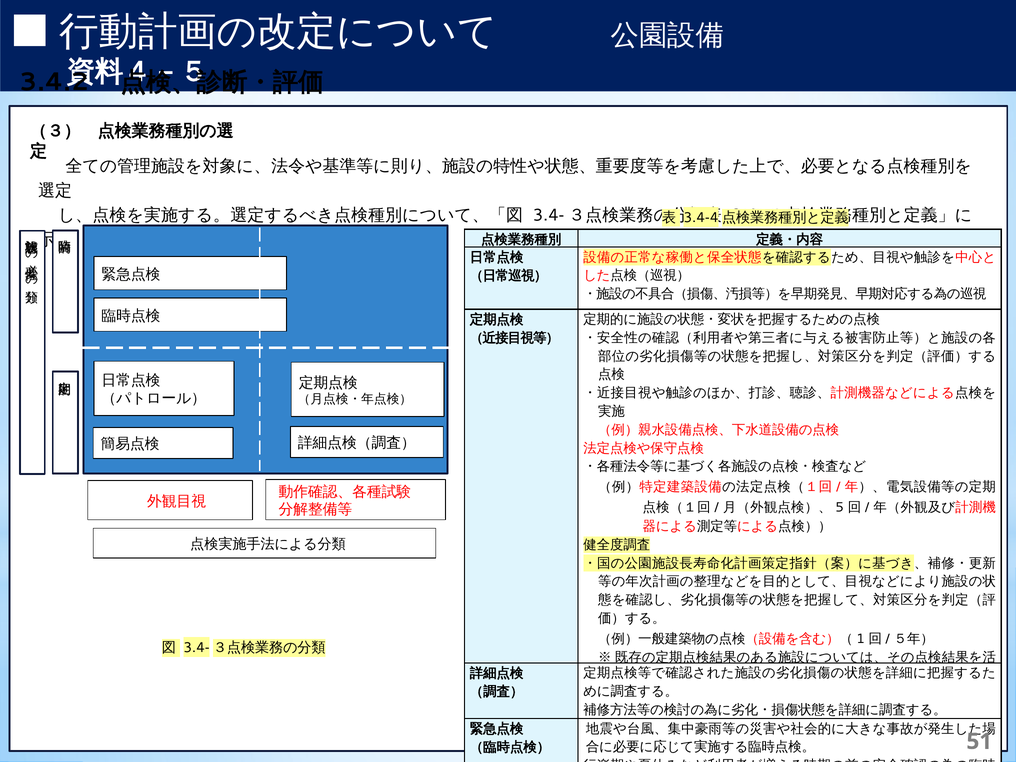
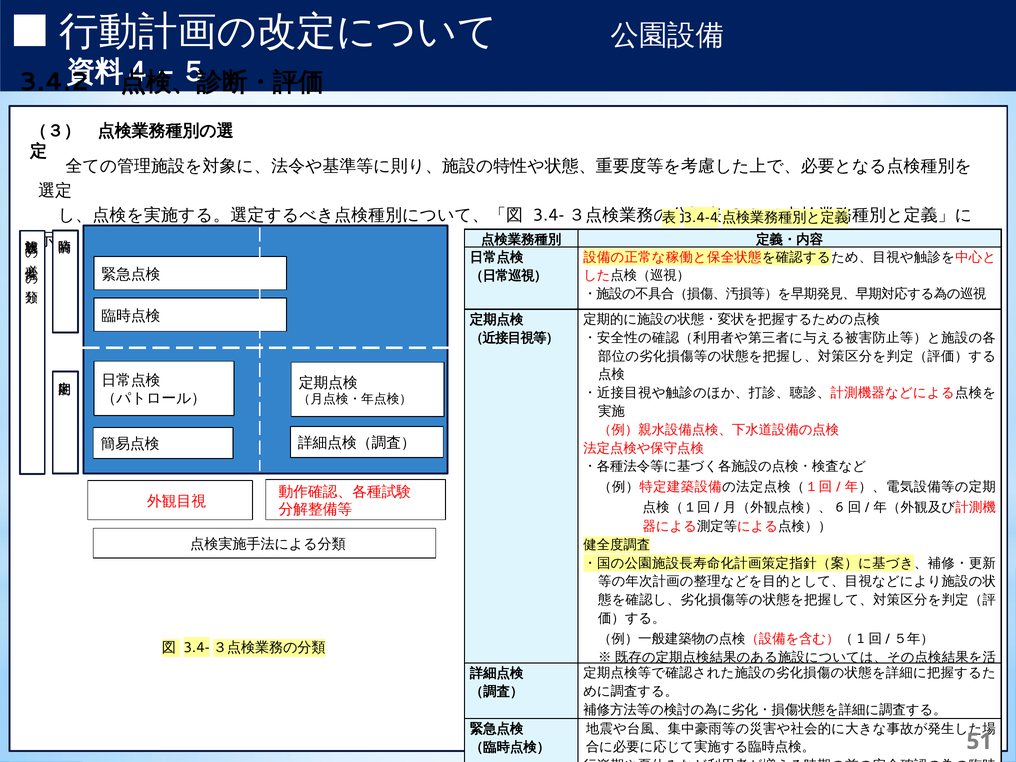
5: 5 -> 6 (840, 508)
